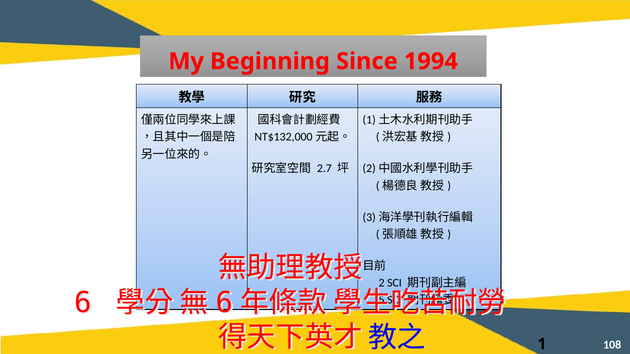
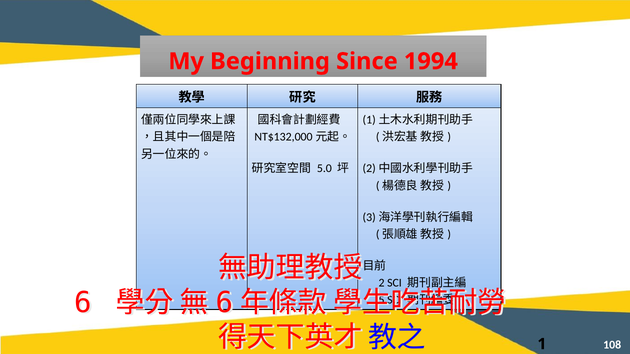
2.7: 2.7 -> 5.0 (324, 169)
